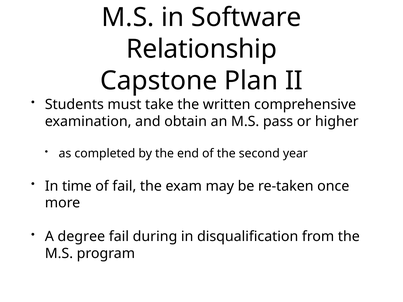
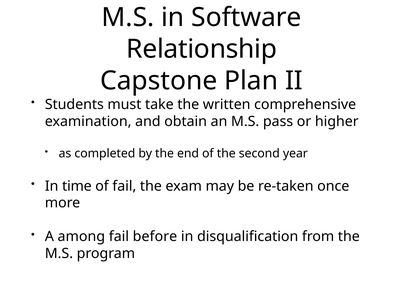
degree: degree -> among (81, 237)
during: during -> before (155, 237)
